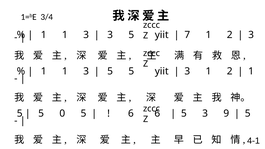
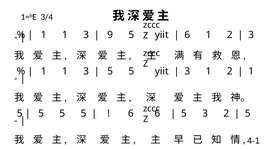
3: 3 -> 9 (110, 35)
7: 7 -> 6 (187, 35)
0: 0 -> 5 (62, 113)
3 9: 9 -> 2 (226, 113)
